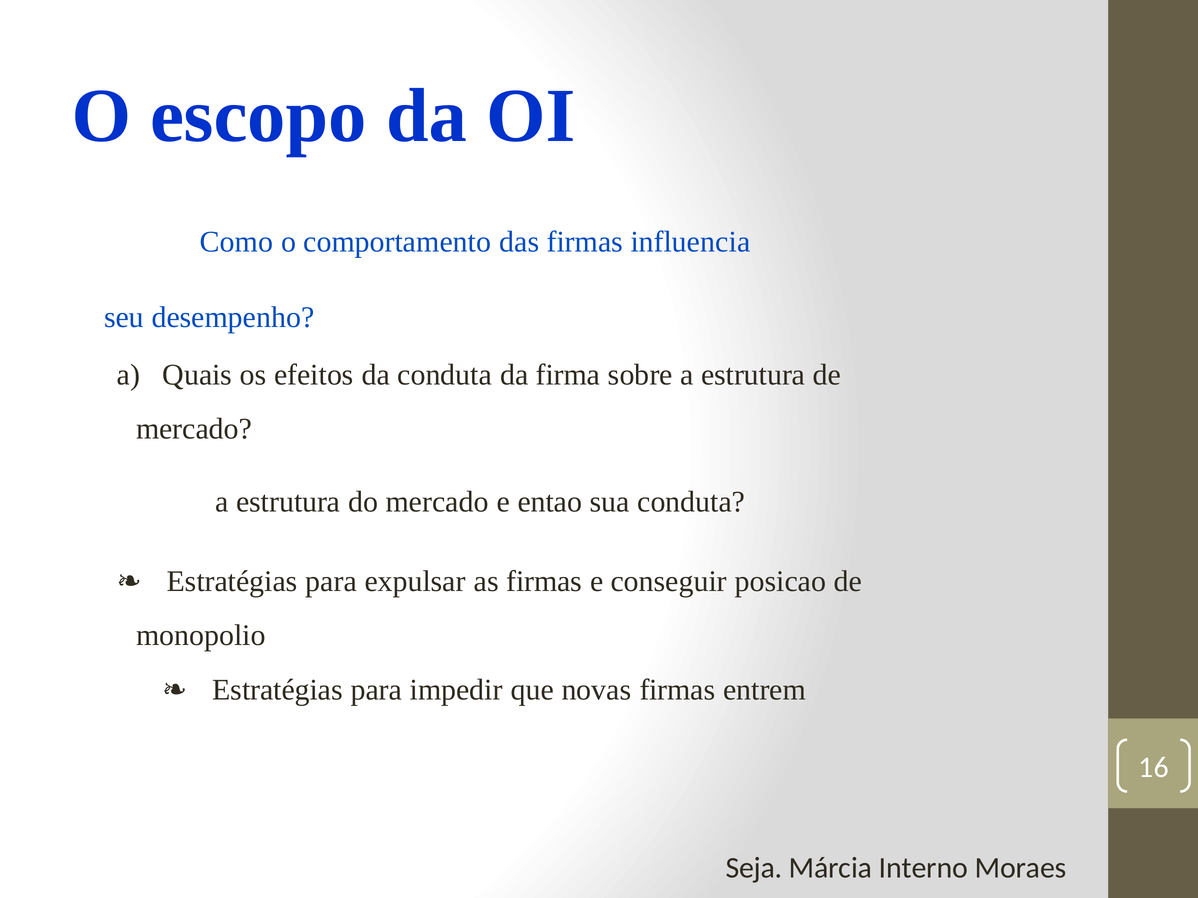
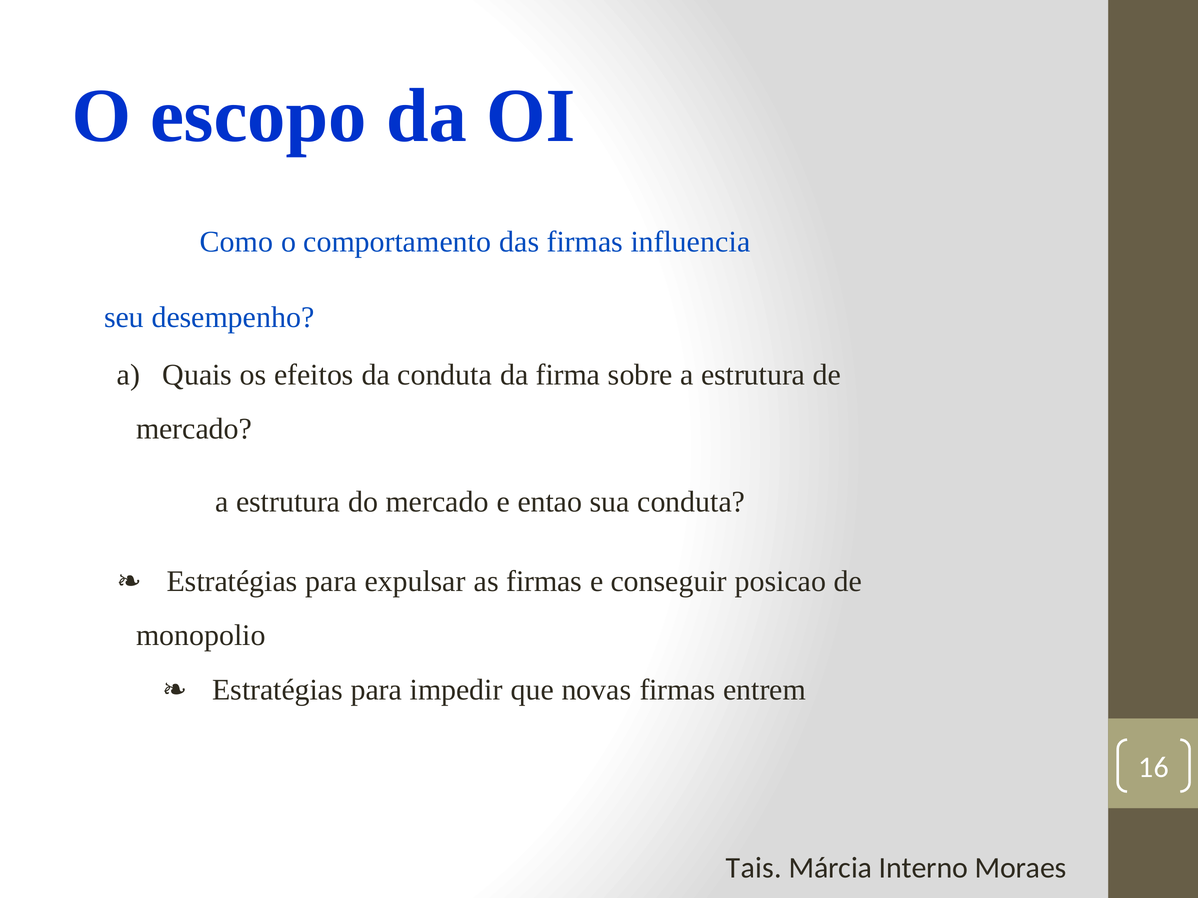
Seja: Seja -> Tais (754, 868)
